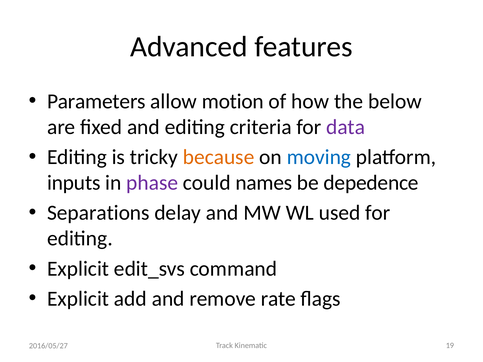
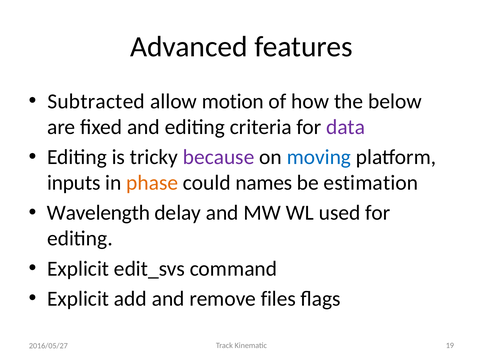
Parameters: Parameters -> Subtracted (96, 101)
because colour: orange -> purple (219, 157)
phase colour: purple -> orange (152, 183)
depedence: depedence -> estimation (371, 183)
Separations: Separations -> Wavelength (98, 213)
rate: rate -> files (278, 299)
